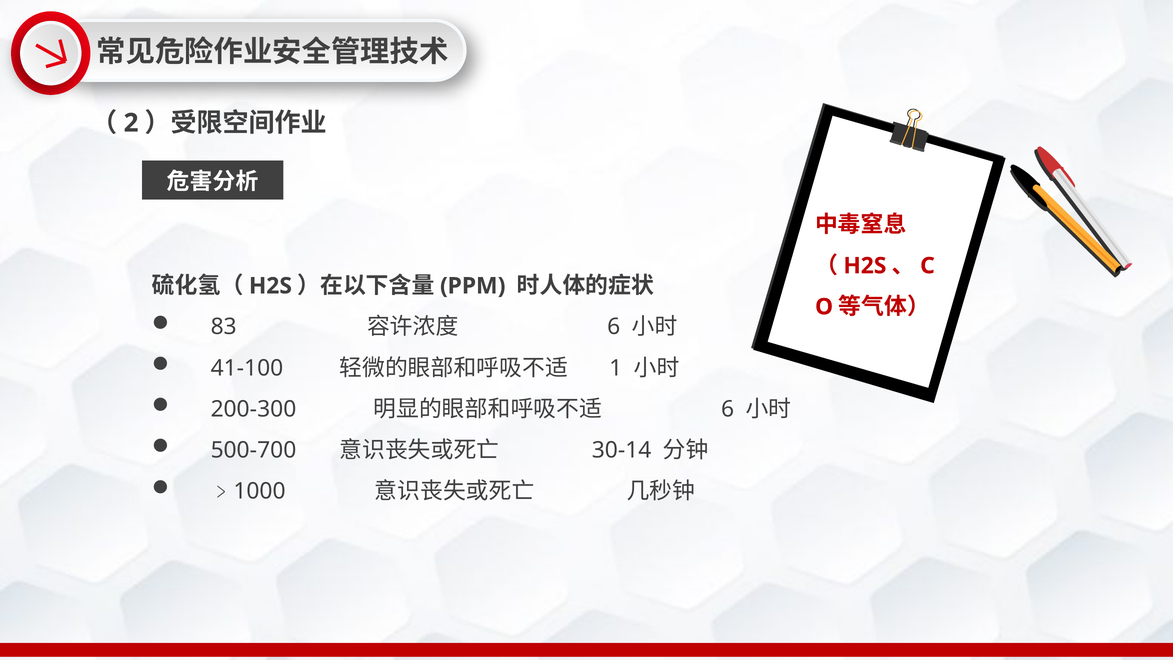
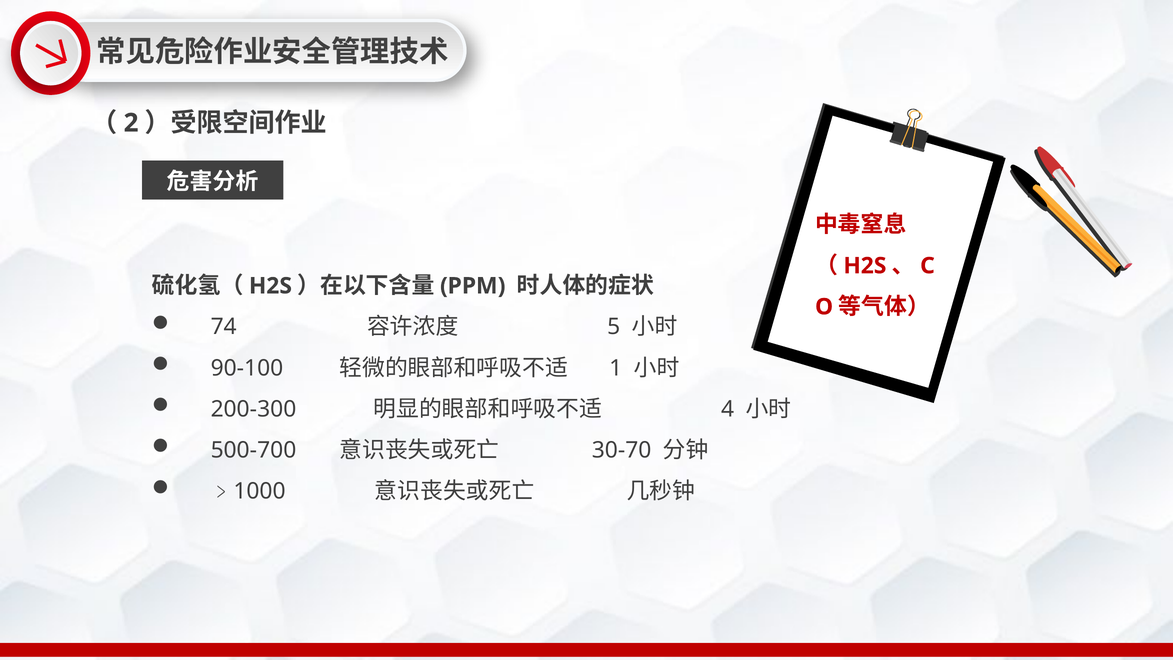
83: 83 -> 74 (224, 327)
6: 6 -> 5 (614, 327)
41-100: 41-100 -> 90-100 (247, 368)
6: 6 -> 4 (728, 409)
30-14: 30-14 -> 30-70 (622, 450)
